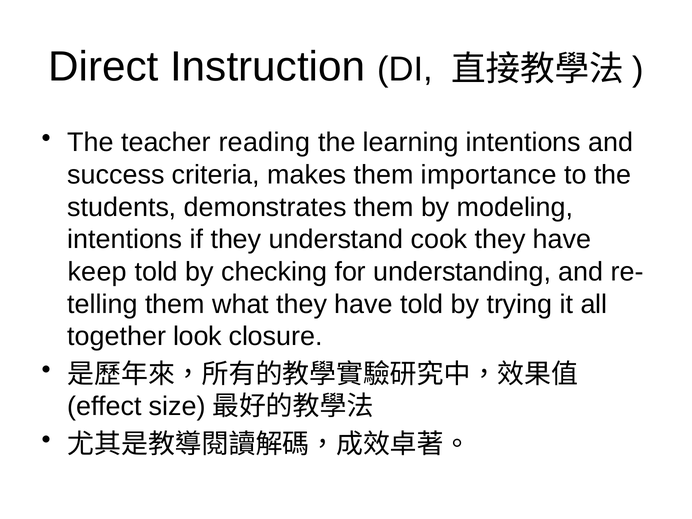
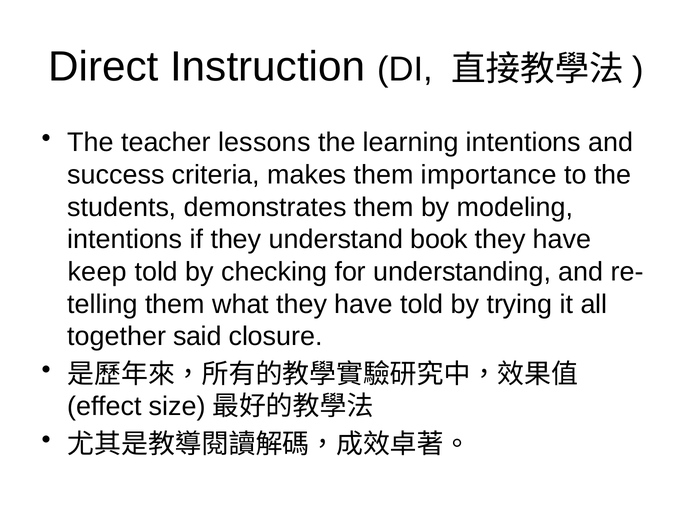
reading: reading -> lessons (264, 143)
cook: cook -> book (439, 240)
look: look -> said (197, 336)
